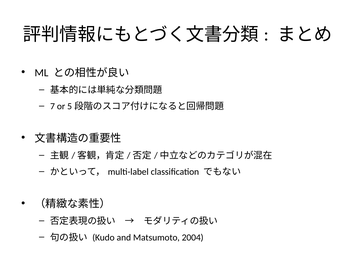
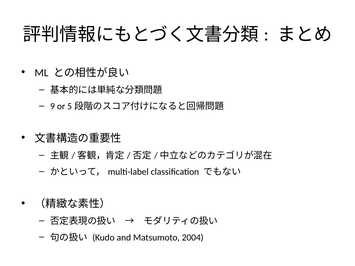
7: 7 -> 9 (53, 106)
